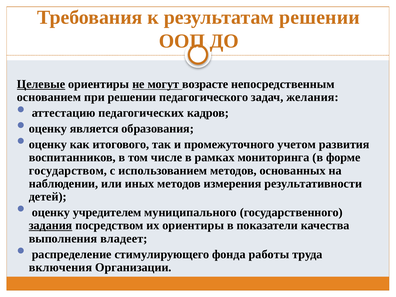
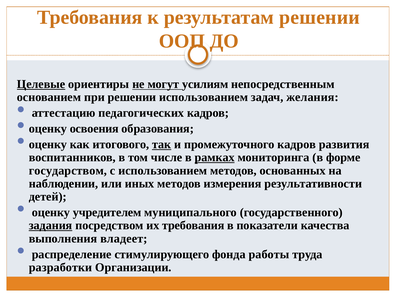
возрасте: возрасте -> усилиям (205, 84)
решении педагогического: педагогического -> использованием (204, 97)
является: является -> освоения (94, 129)
так underline: none -> present (162, 144)
промежуточного учетом: учетом -> кадров (297, 144)
рамках underline: none -> present (215, 157)
их ориентиры: ориентиры -> требования (193, 225)
включения: включения -> разработки (60, 267)
